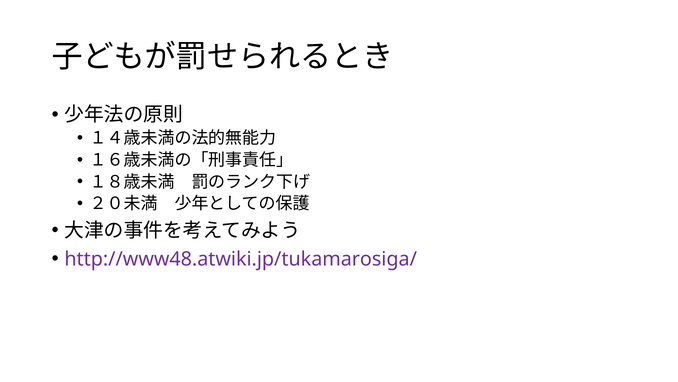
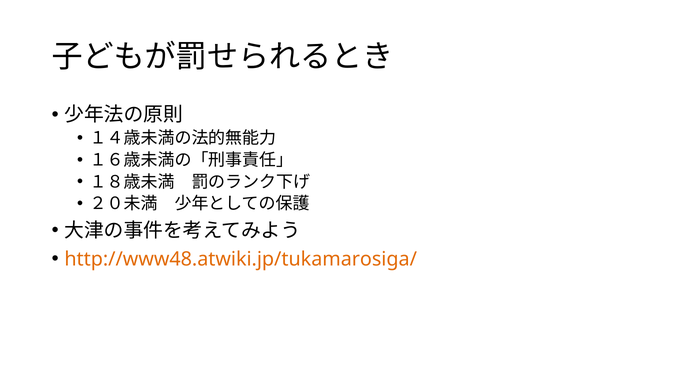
http://www48.atwiki.jp/tukamarosiga/ colour: purple -> orange (241, 259)
